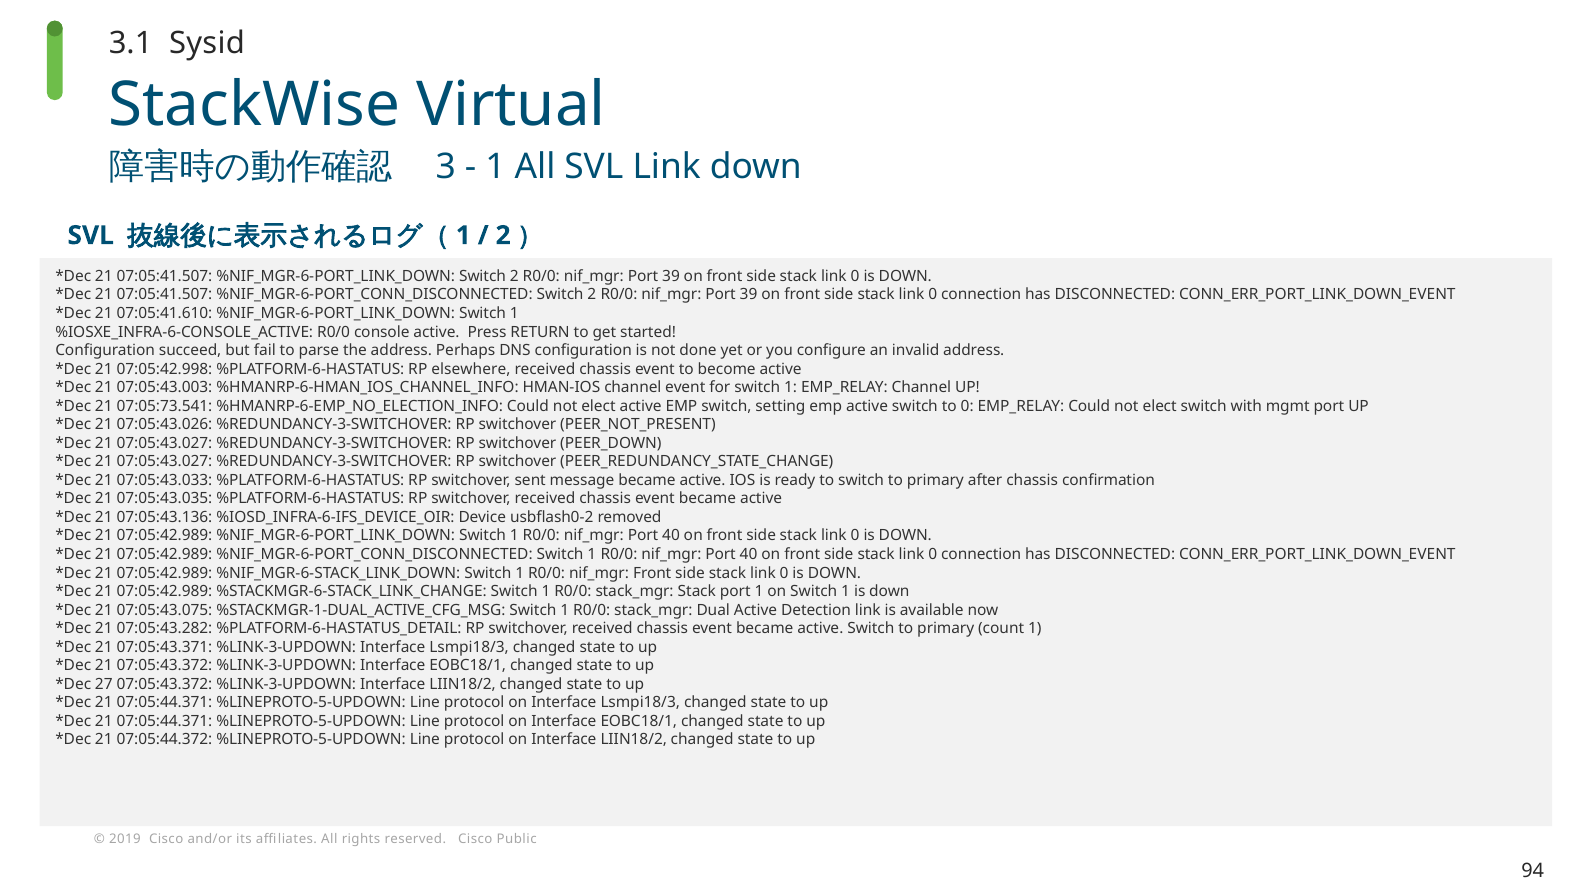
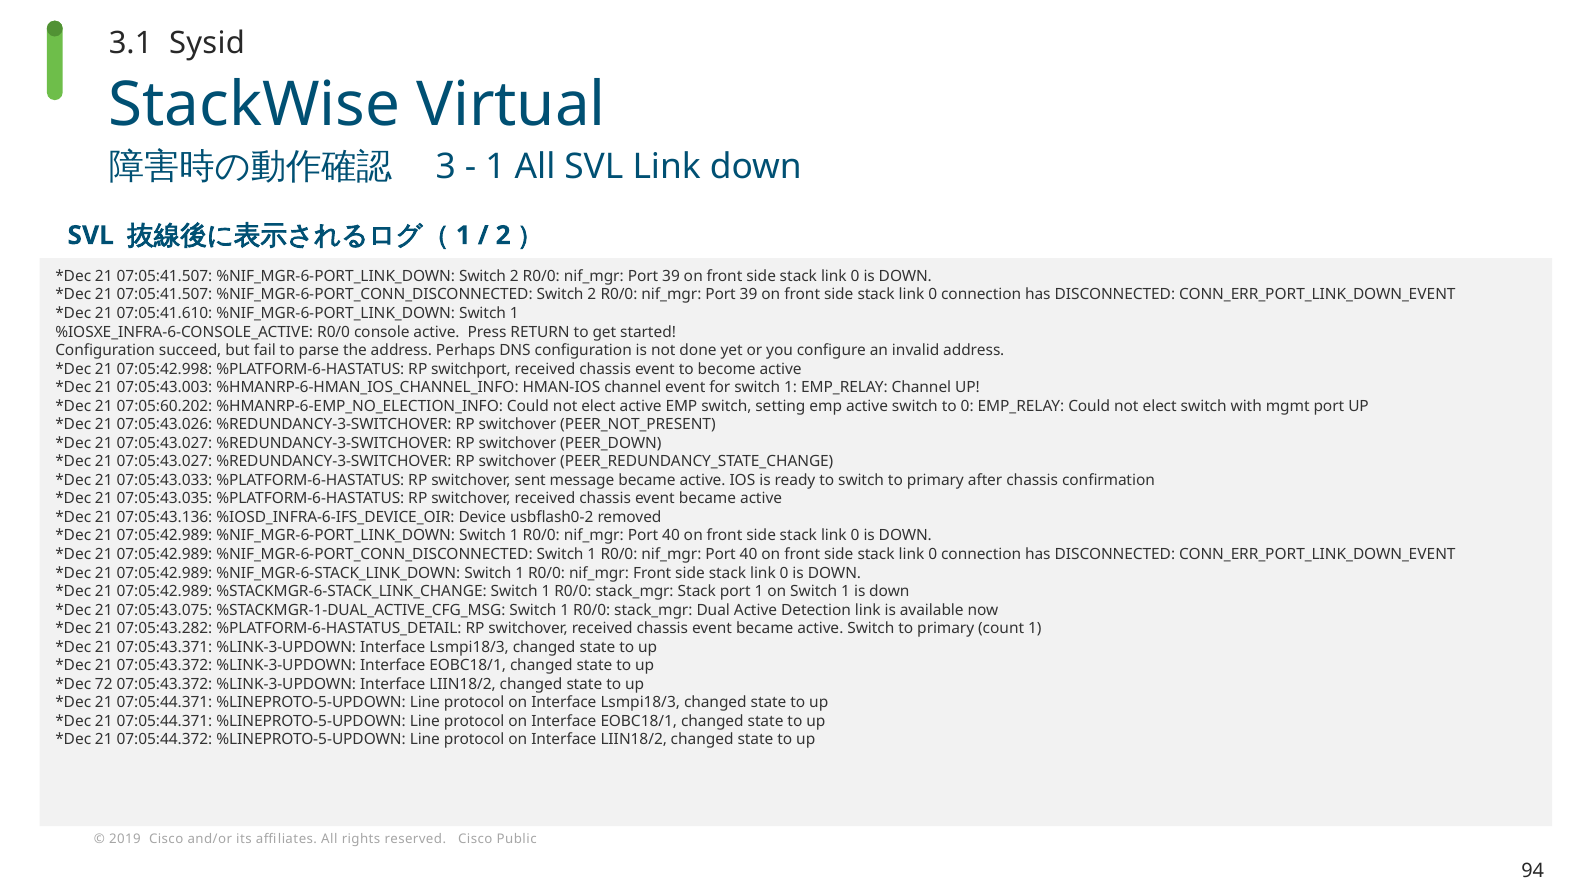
elsewhere: elsewhere -> switchport (471, 369)
07:05:73.541: 07:05:73.541 -> 07:05:60.202 (165, 406)
27: 27 -> 72 (104, 685)
